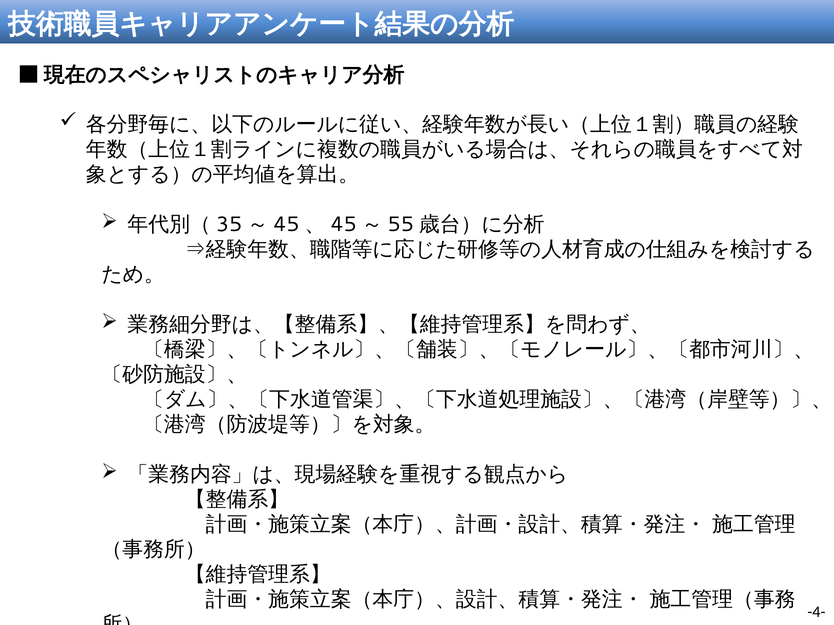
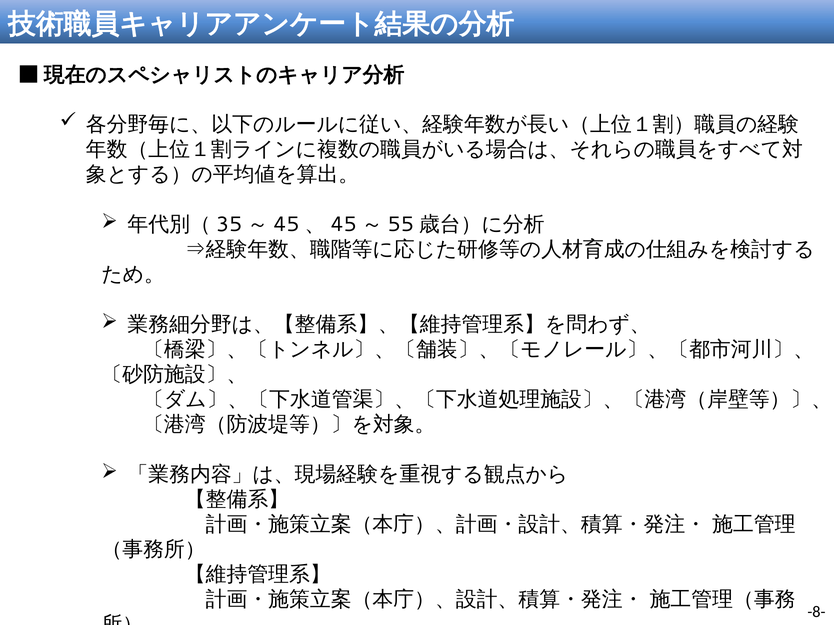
-4-: -4- -> -8- (816, 612)
